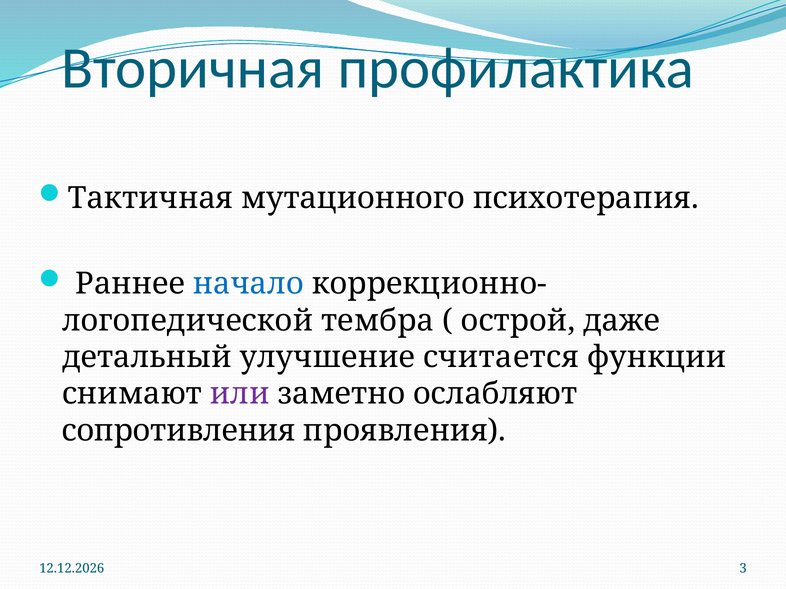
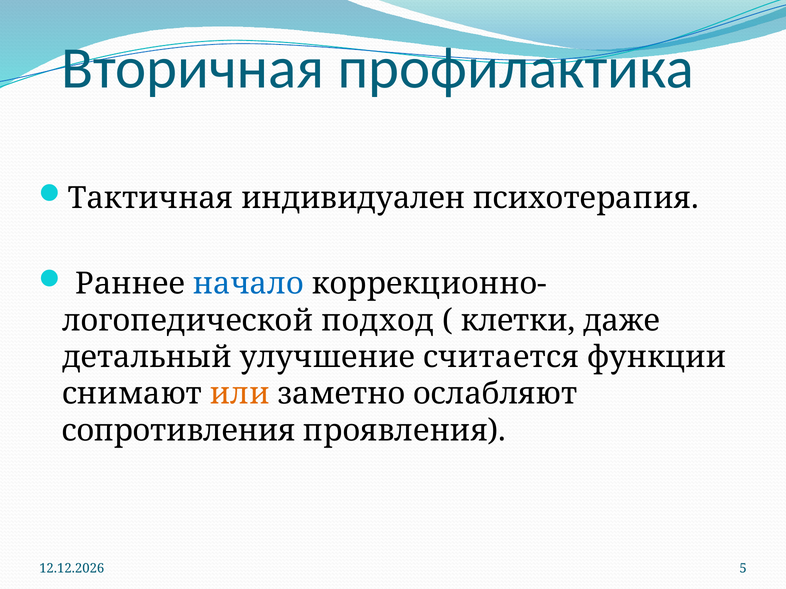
мутационного: мутационного -> индивидуален (353, 198)
тембра: тембра -> подход (378, 321)
острой: острой -> клетки (518, 321)
или colour: purple -> orange (240, 394)
3: 3 -> 5 (743, 569)
